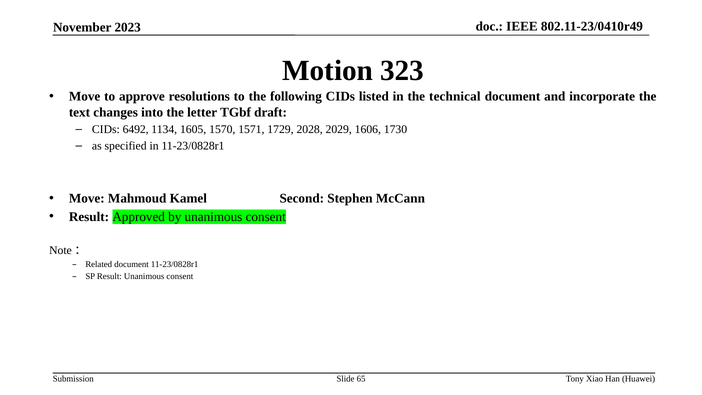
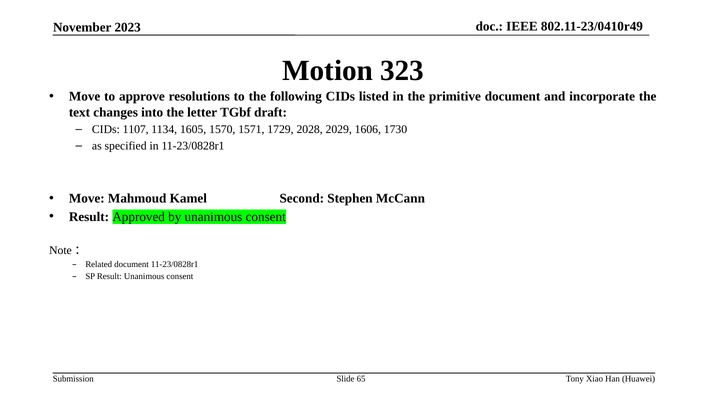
technical: technical -> primitive (455, 97)
6492: 6492 -> 1107 (136, 130)
